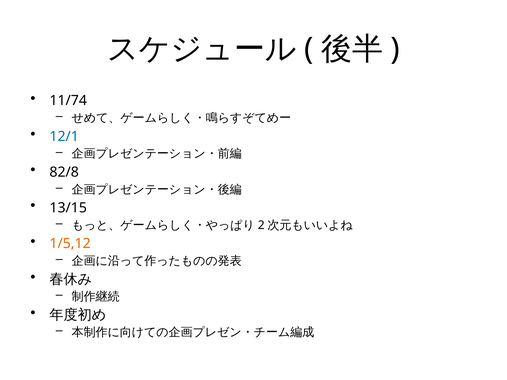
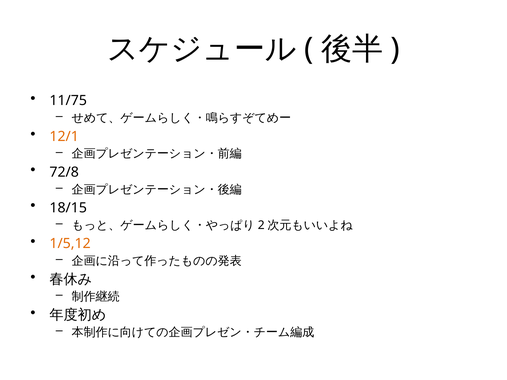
11/74: 11/74 -> 11/75 (68, 101)
12/1 colour: blue -> orange (64, 136)
82/8: 82/8 -> 72/8 (64, 172)
13/15: 13/15 -> 18/15 (68, 208)
